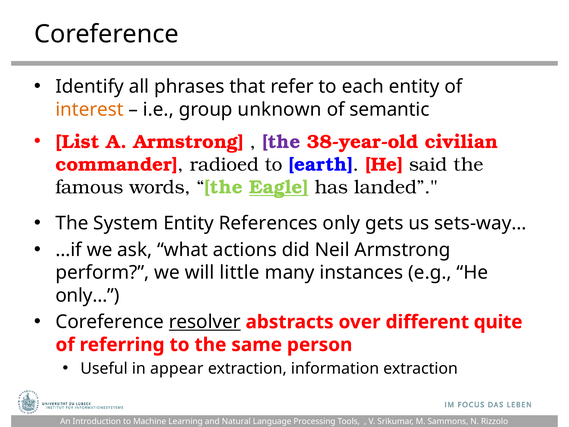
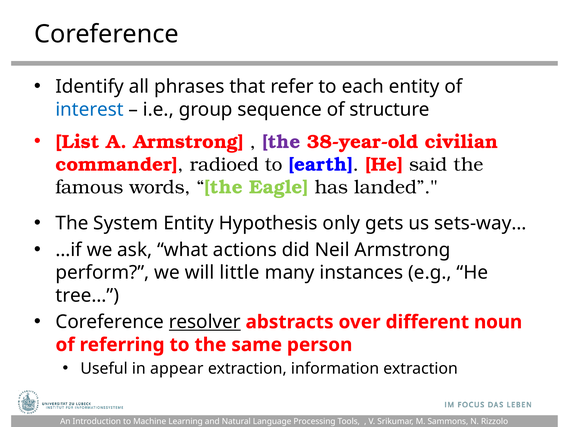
interest colour: orange -> blue (90, 109)
unknown: unknown -> sequence (280, 109)
semantic: semantic -> structure (390, 109)
Eagle underline: present -> none (279, 187)
References: References -> Hypothesis (268, 223)
only…: only… -> tree… (87, 295)
quite: quite -> noun (498, 322)
